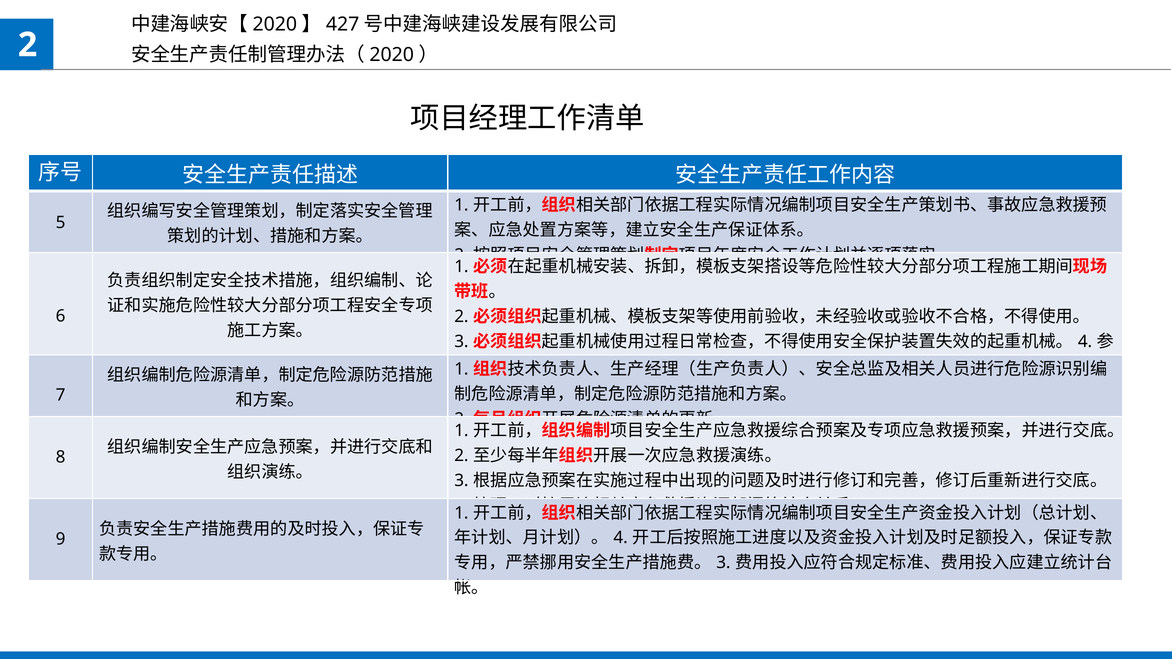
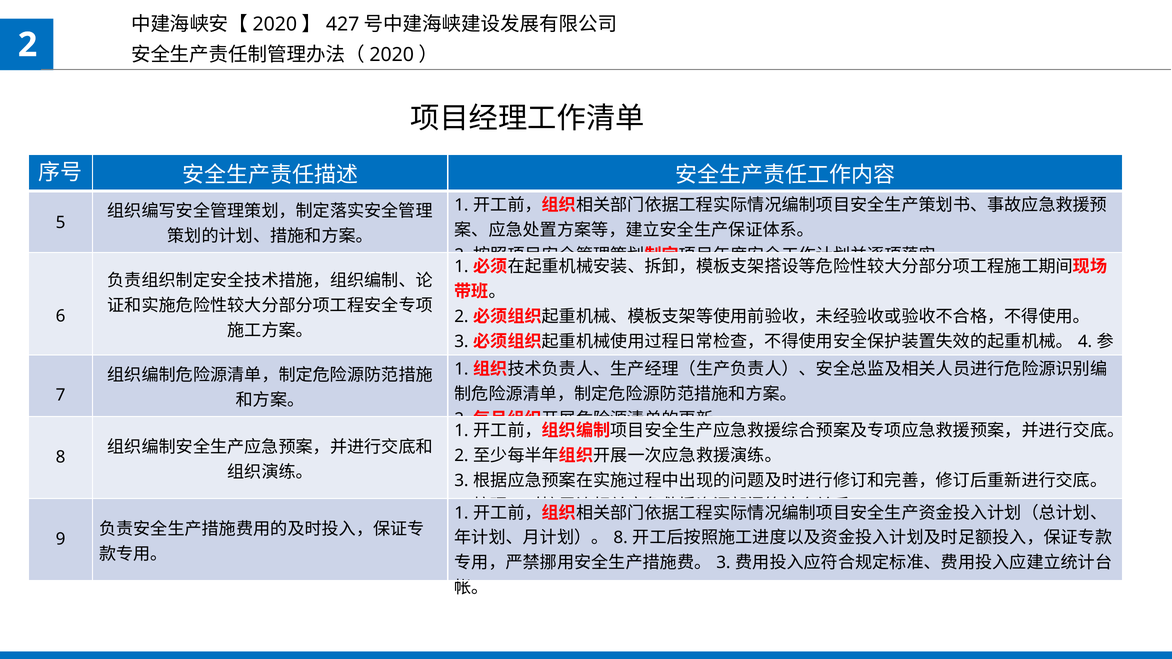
4: 4 -> 8 (621, 538)
